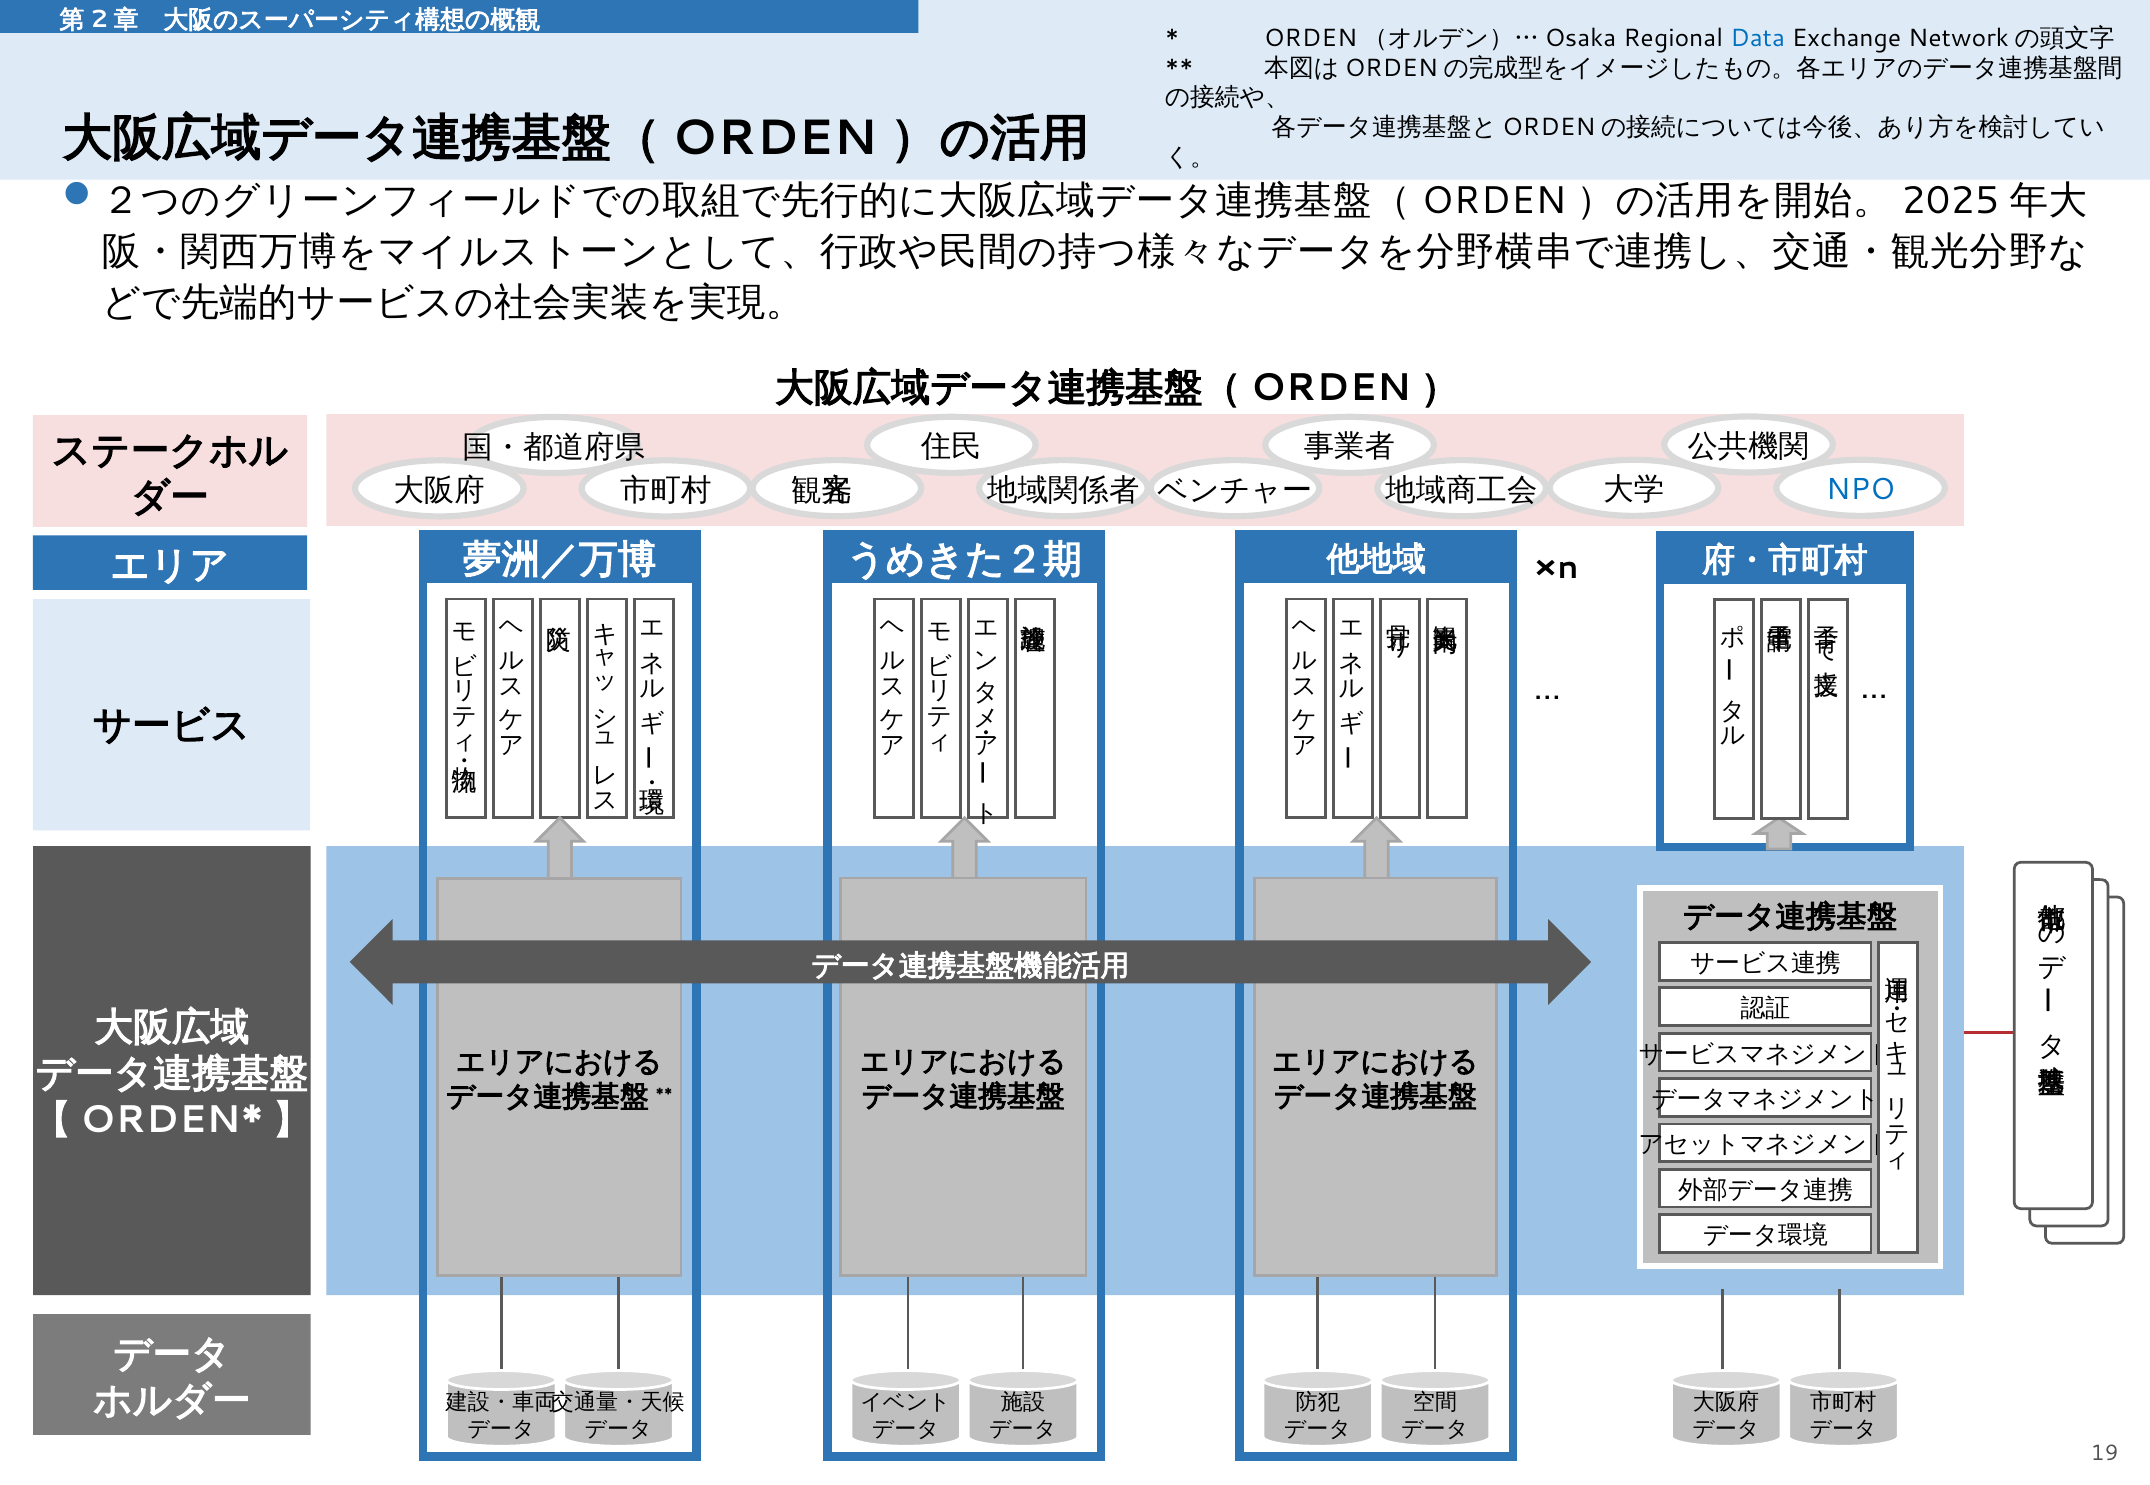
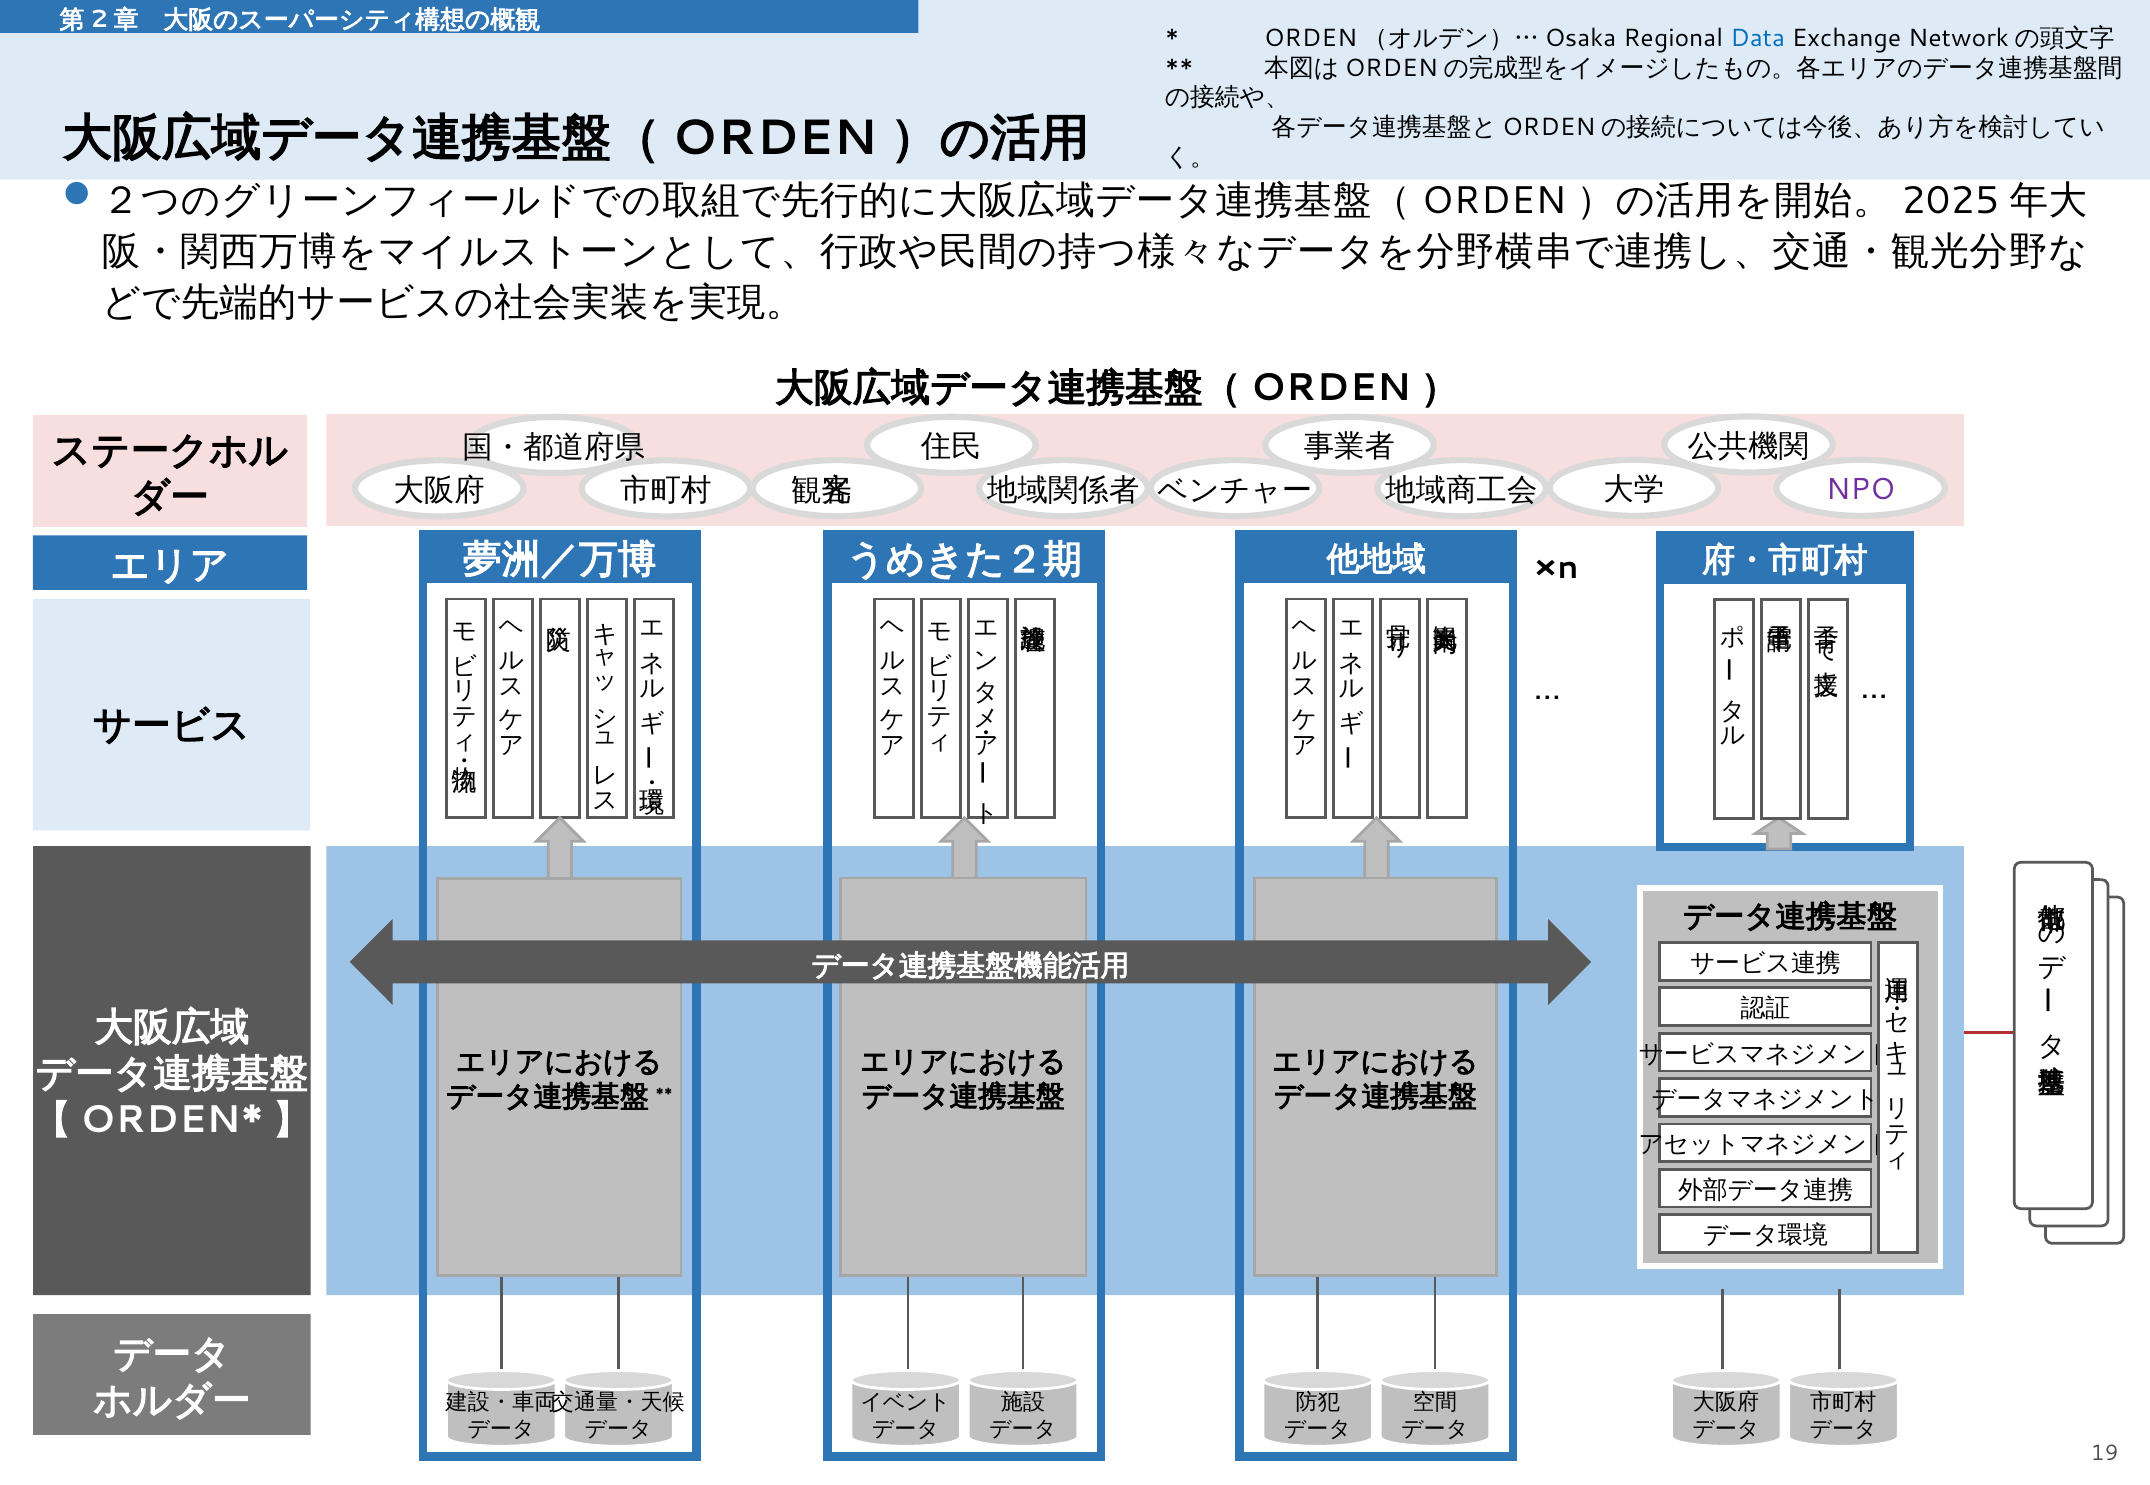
NPO colour: blue -> purple (1860, 490)
